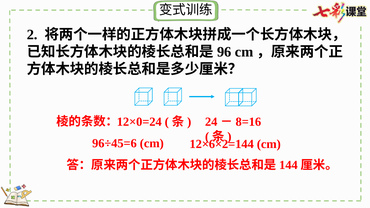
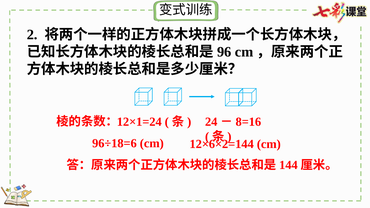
12×0=24: 12×0=24 -> 12×1=24 (139, 122)
96÷45=6: 96÷45=6 -> 96÷18=6 (114, 143)
